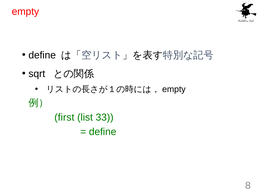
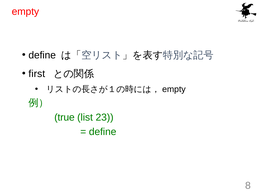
sqrt: sqrt -> first (37, 74)
first: first -> true (64, 117)
33: 33 -> 23 (105, 117)
